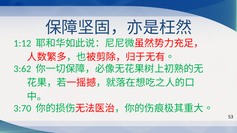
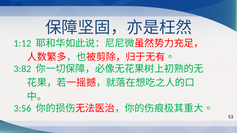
3:62: 3:62 -> 3:82 (22, 69)
3:70: 3:70 -> 3:56 (22, 109)
